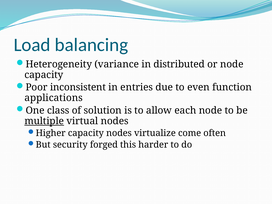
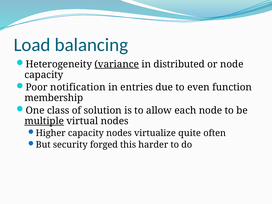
variance underline: none -> present (117, 64)
inconsistent: inconsistent -> notification (78, 87)
applications: applications -> membership (54, 98)
come: come -> quite (190, 133)
